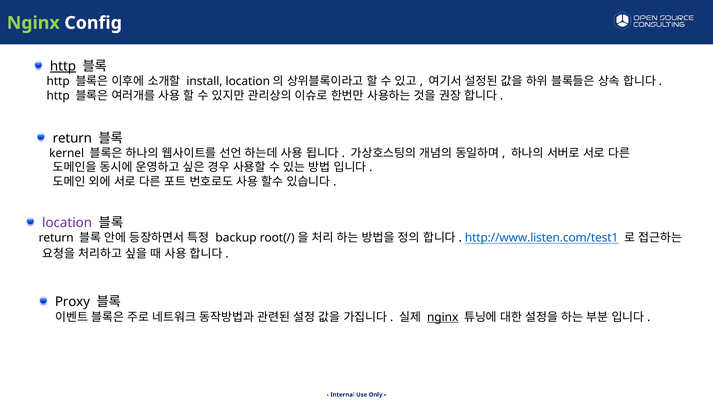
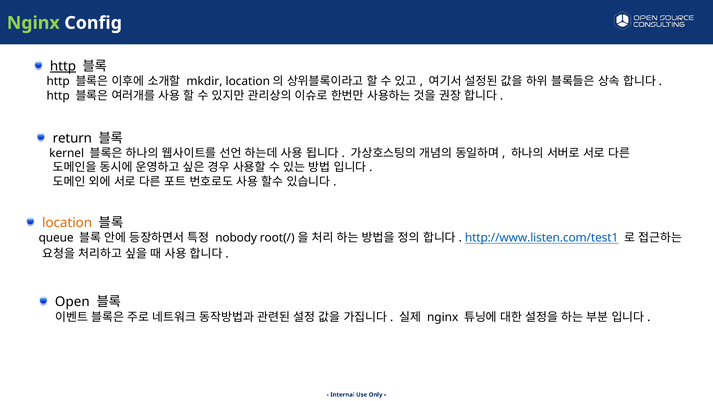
install: install -> mkdir (204, 81)
location colour: purple -> orange (67, 223)
return: return -> queue (56, 238)
backup: backup -> nobody (236, 238)
Proxy: Proxy -> Open (72, 302)
nginx underline: present -> none (443, 317)
